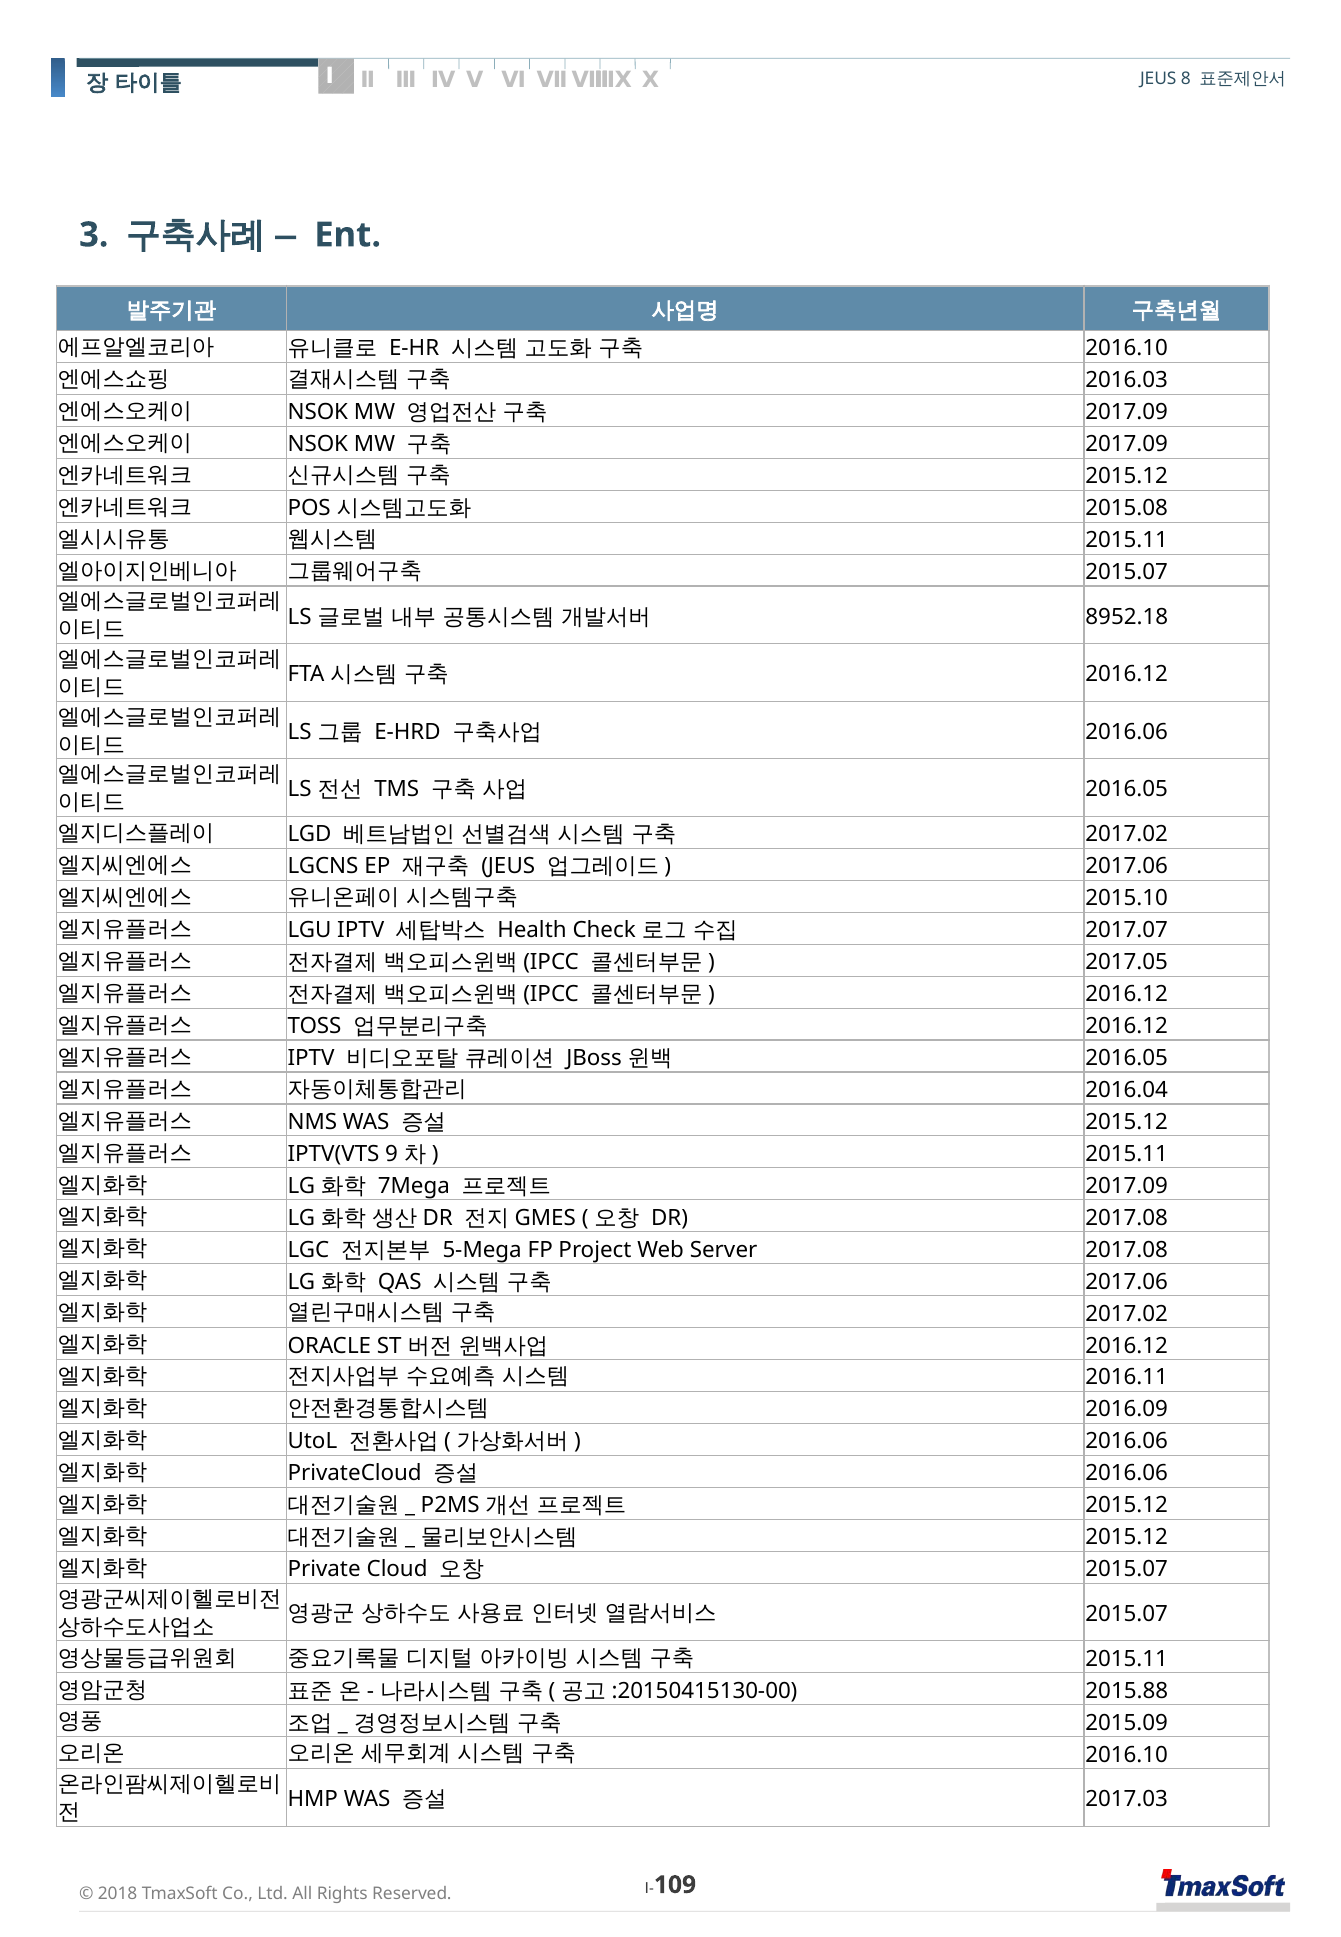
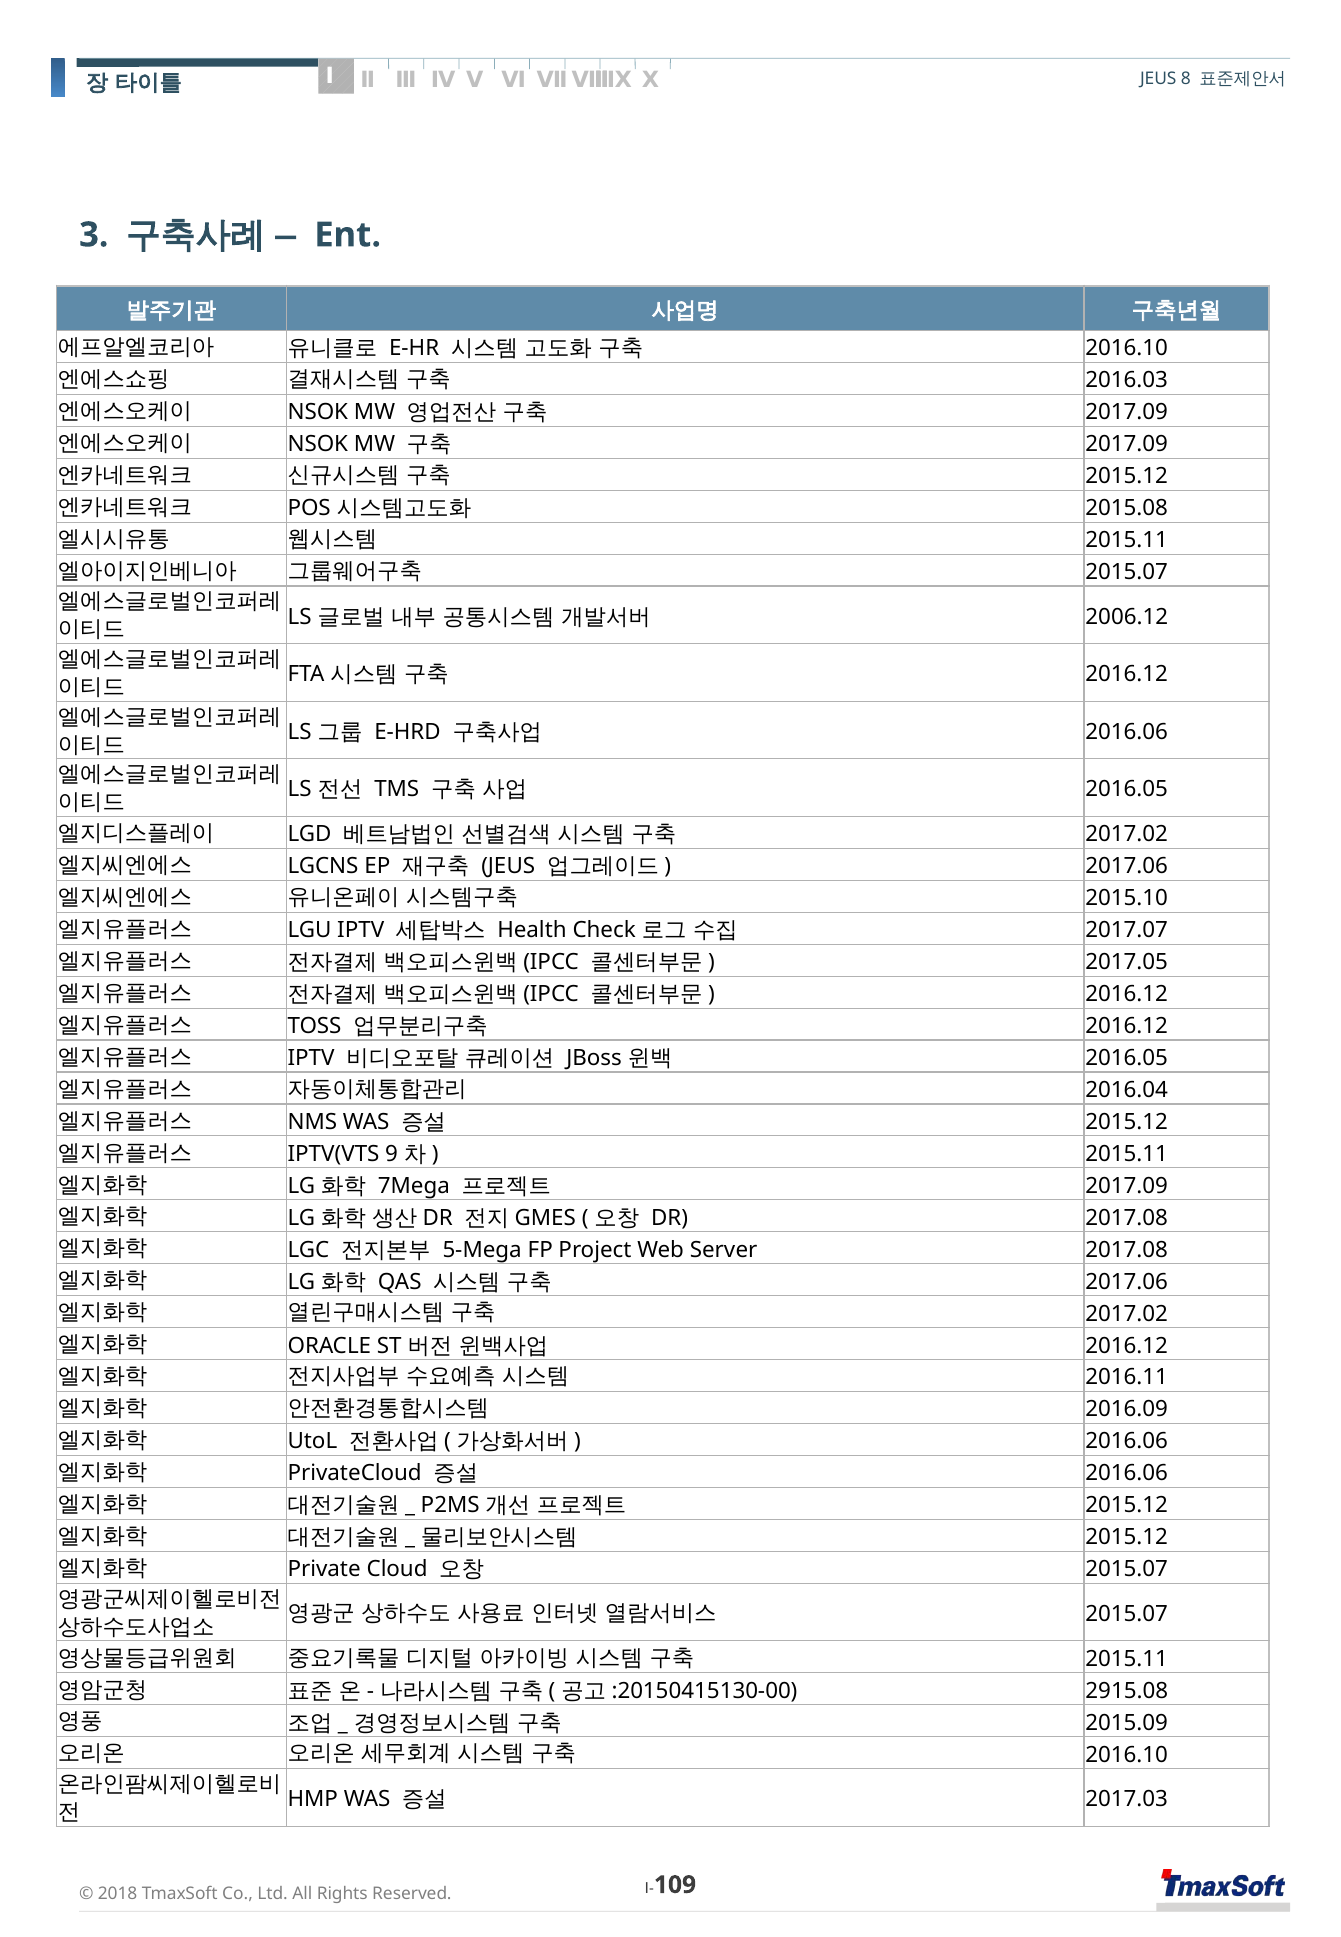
8952.18: 8952.18 -> 2006.12 (1127, 617)
2015.88: 2015.88 -> 2915.08 (1127, 1691)
